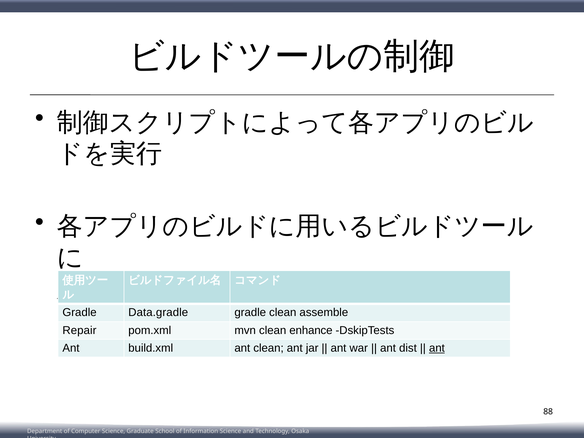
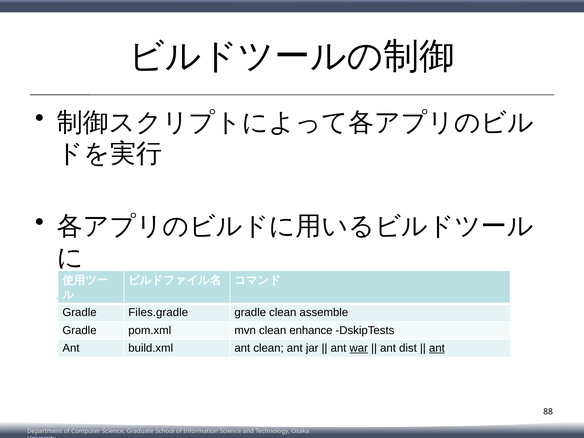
Data.gradle: Data.gradle -> Files.gradle (158, 313)
Repair: Repair -> Gradle (80, 330)
war underline: none -> present (359, 348)
